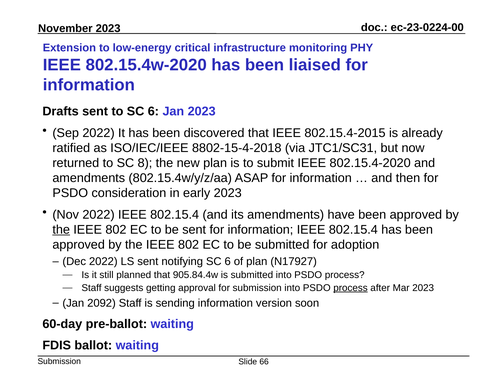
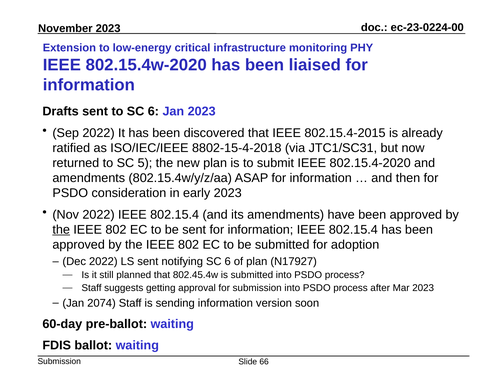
8: 8 -> 5 (145, 163)
905.84.4w: 905.84.4w -> 802.45.4w (196, 275)
process underline: present -> none (351, 288)
2092: 2092 -> 2074 (101, 303)
